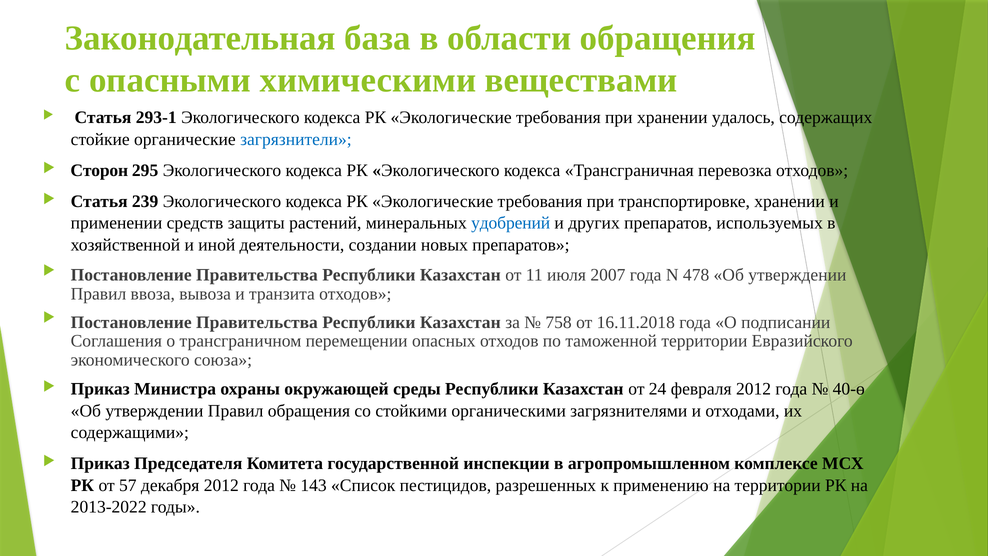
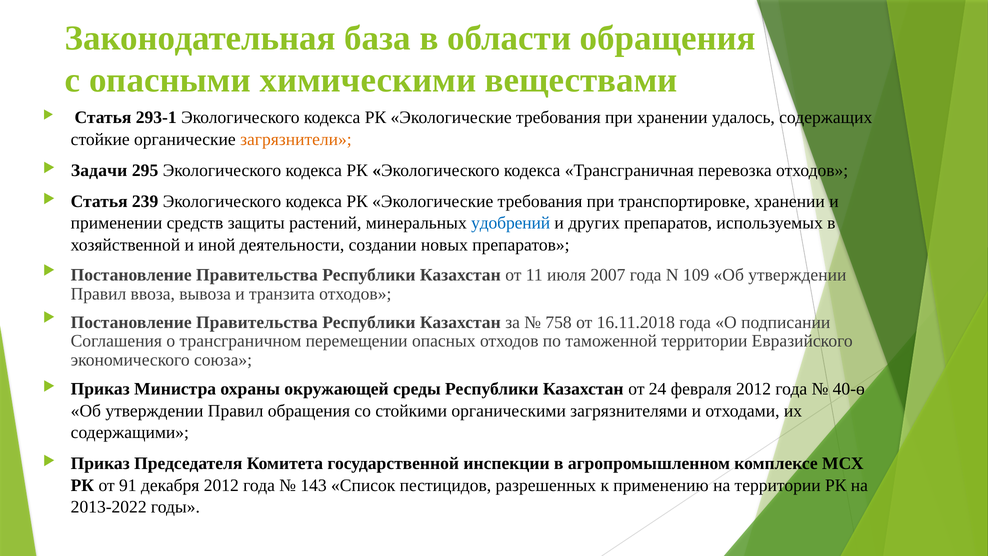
загрязнители colour: blue -> orange (296, 139)
Сторон: Сторон -> Задачи (99, 170)
478: 478 -> 109 (696, 275)
57: 57 -> 91 (128, 485)
